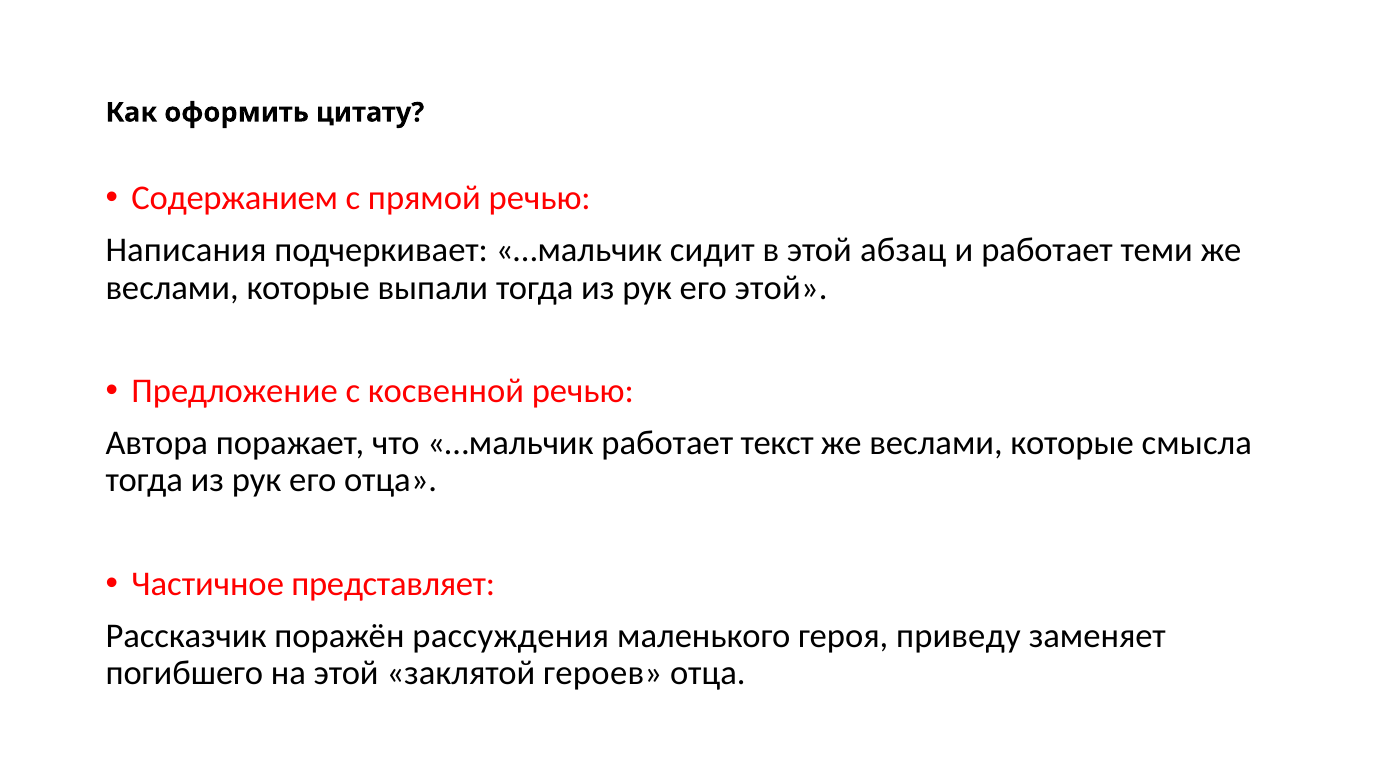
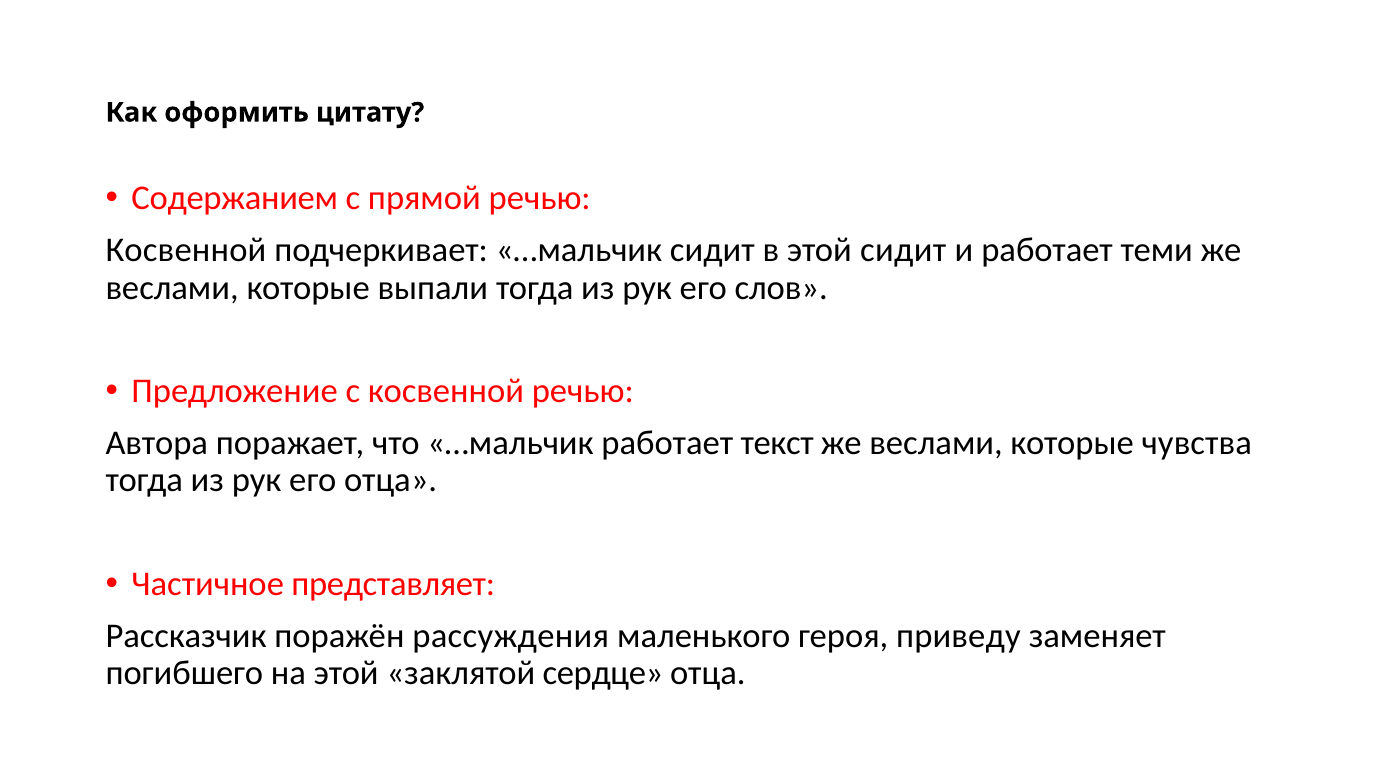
Написания: Написания -> Косвенной (186, 250)
этой абзац: абзац -> сидит (903, 250)
его этой: этой -> слов (781, 287)
смысла: смысла -> чувства (1197, 443)
героев: героев -> сердце (603, 673)
